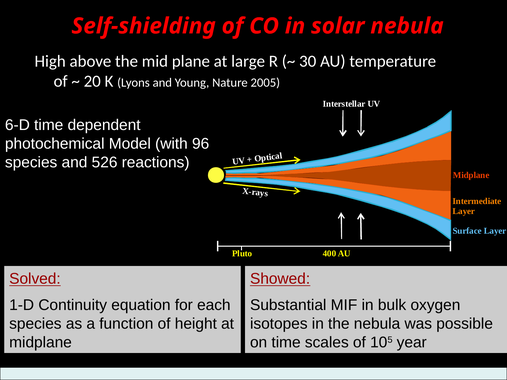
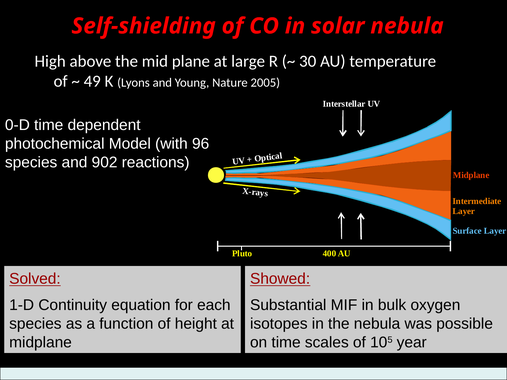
20: 20 -> 49 (92, 81)
6-D: 6-D -> 0-D (17, 125)
526: 526 -> 902 (105, 162)
